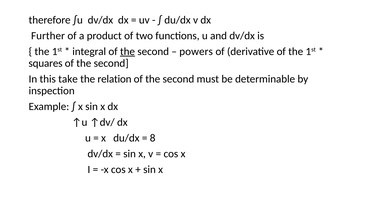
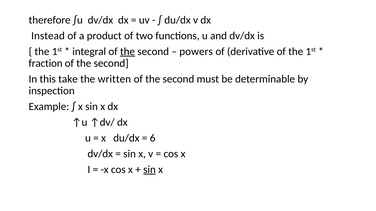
Further: Further -> Instead (48, 36)
squares: squares -> fraction (46, 63)
relation: relation -> written (114, 79)
8: 8 -> 6 (153, 138)
sin underline: none -> present (149, 170)
